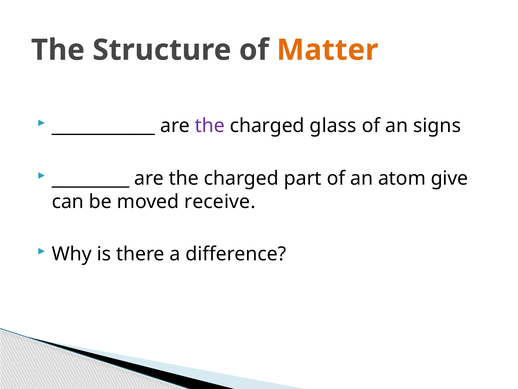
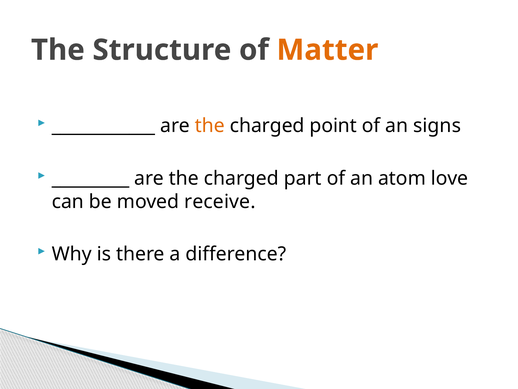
the colour: purple -> orange (210, 126)
glass: glass -> point (333, 126)
give: give -> love (449, 178)
